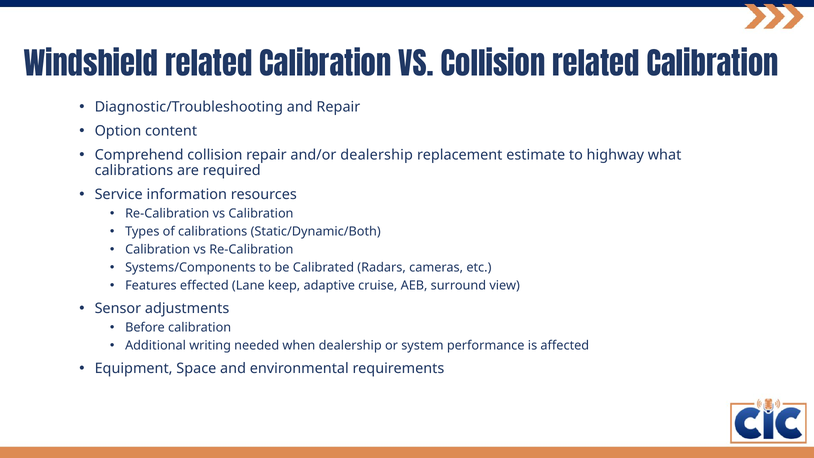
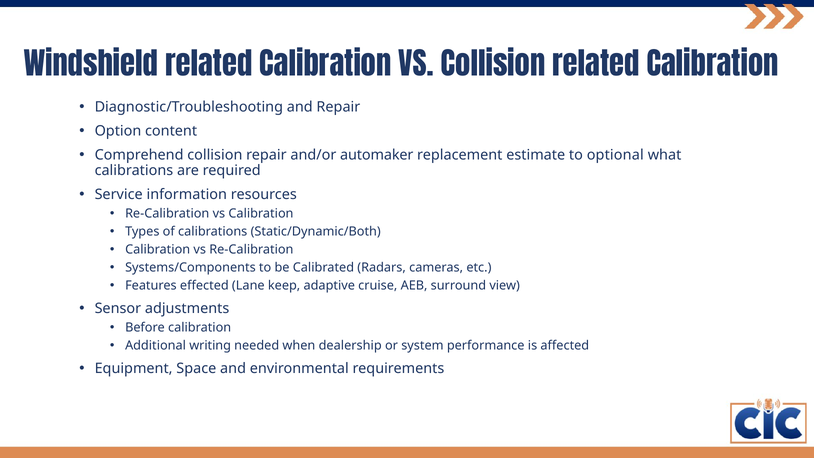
and/or dealership: dealership -> automaker (377, 155)
highway: highway -> optional (615, 155)
